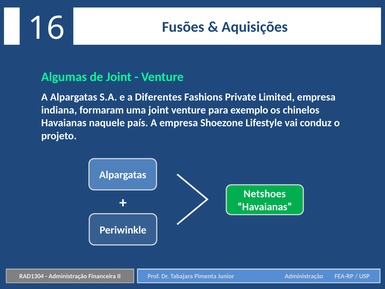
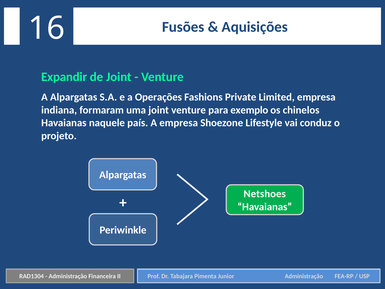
Algumas: Algumas -> Expandir (64, 77)
Diferentes: Diferentes -> Operações (158, 97)
